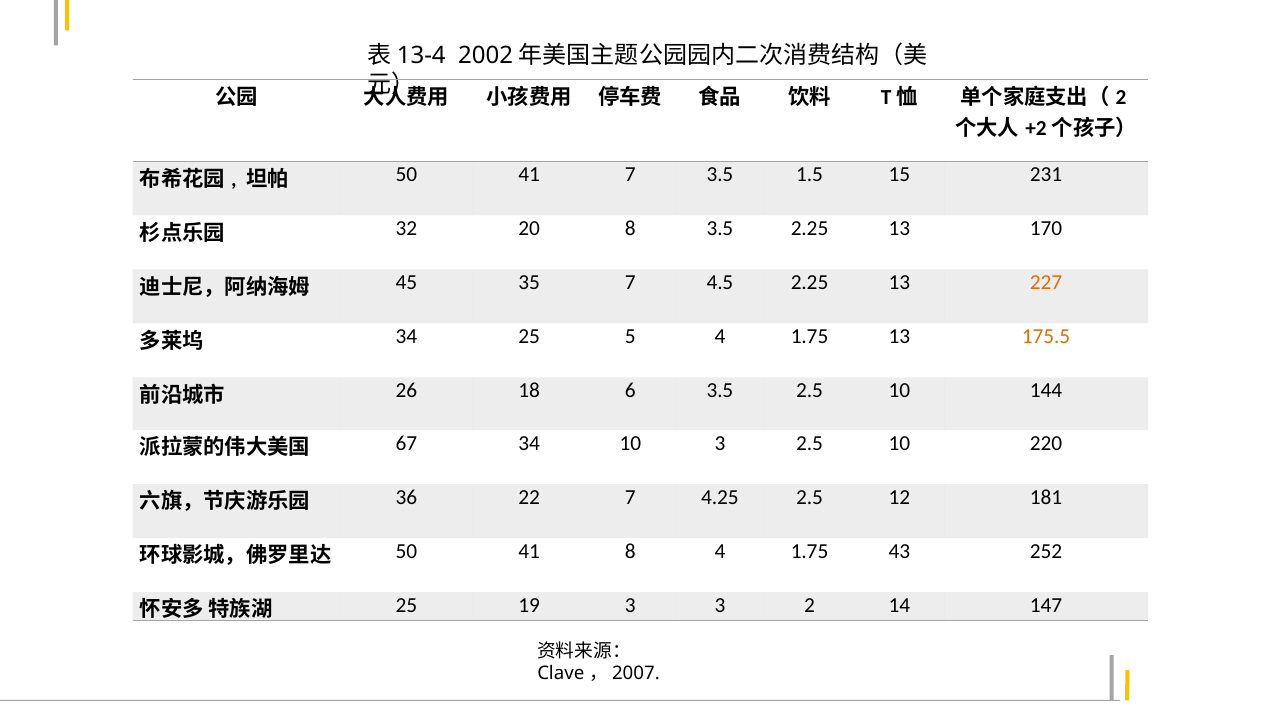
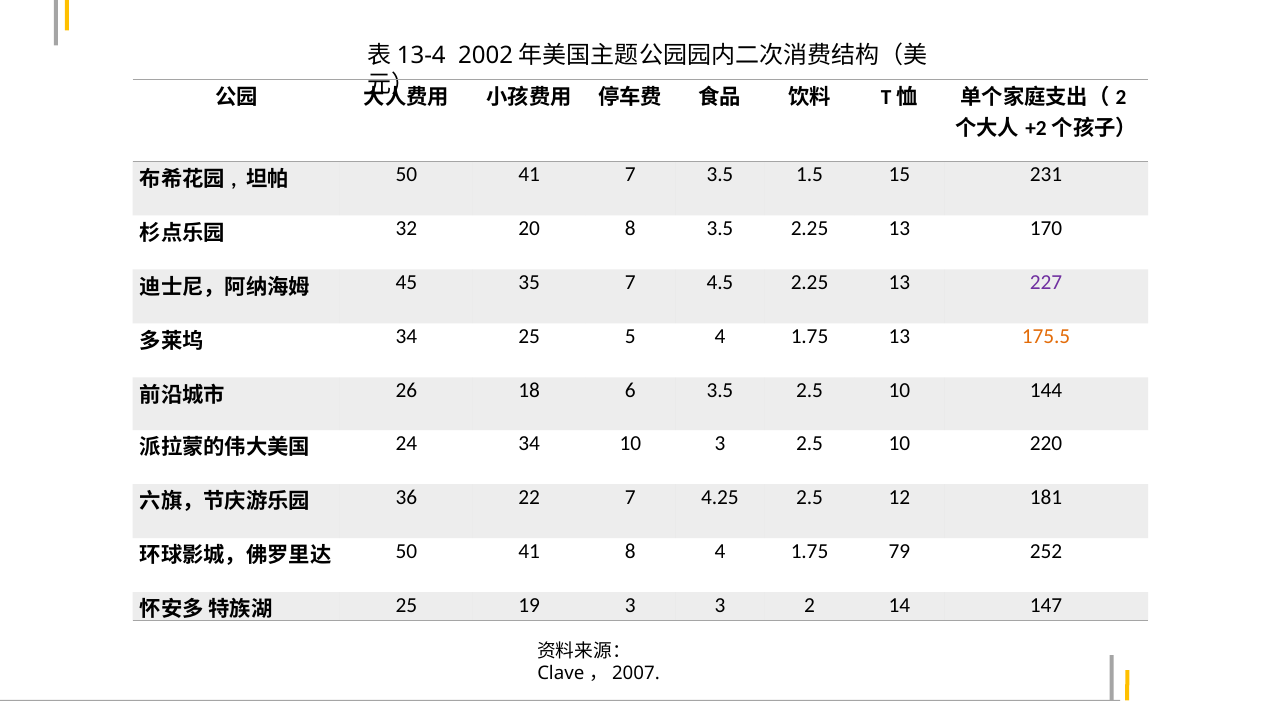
227 colour: orange -> purple (1046, 283)
67: 67 -> 24 (406, 443)
43: 43 -> 79 (899, 551)
